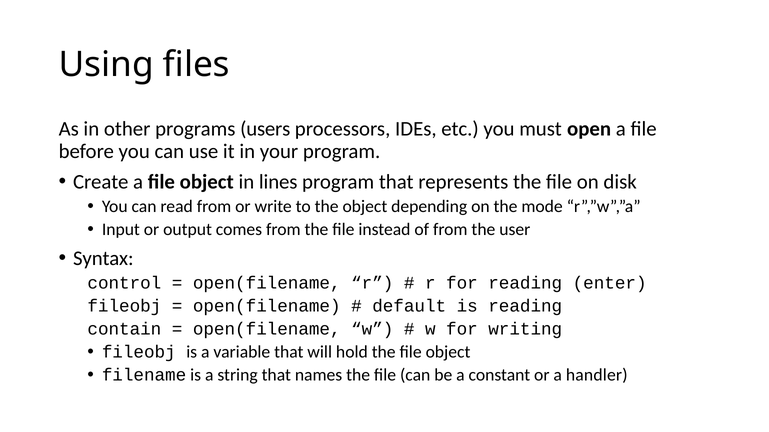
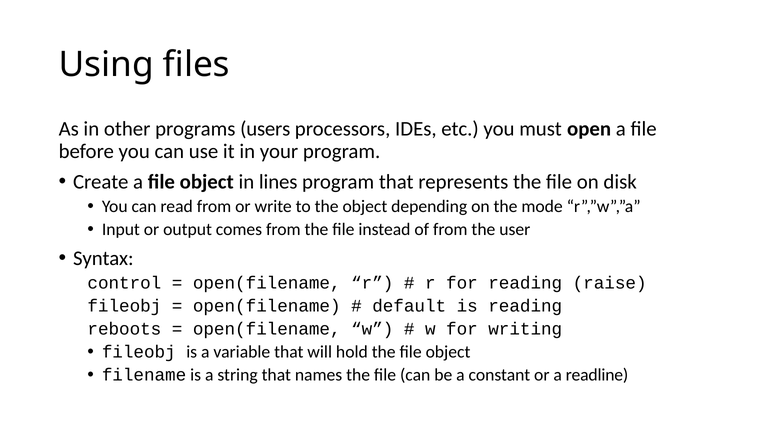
enter: enter -> raise (610, 283)
contain: contain -> reboots (124, 329)
handler: handler -> readline (597, 376)
